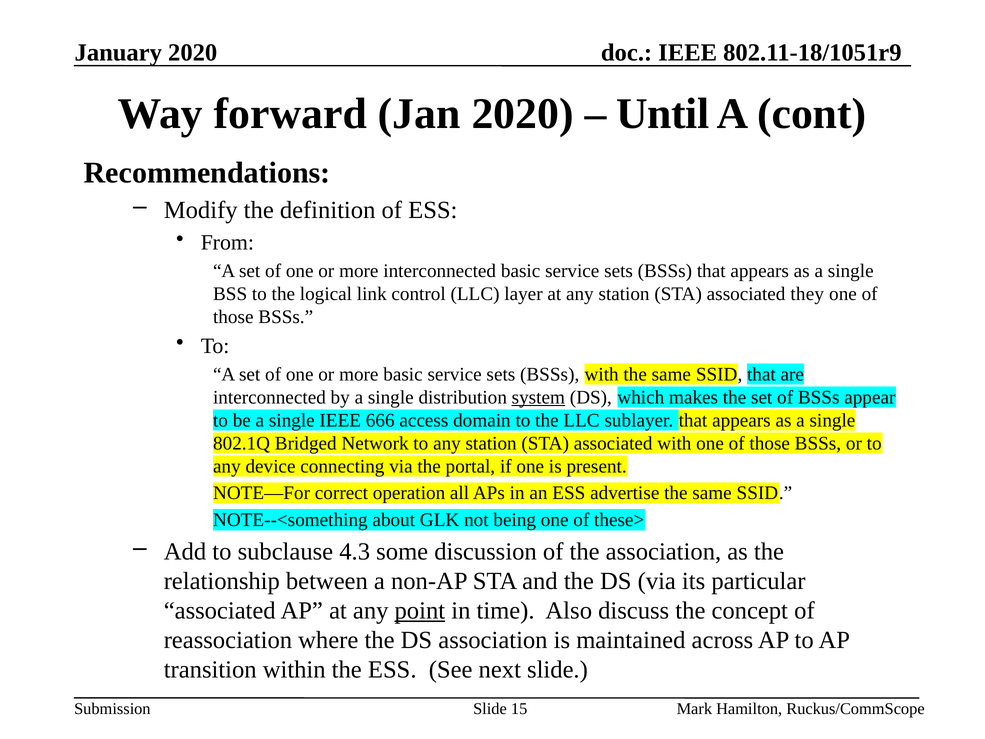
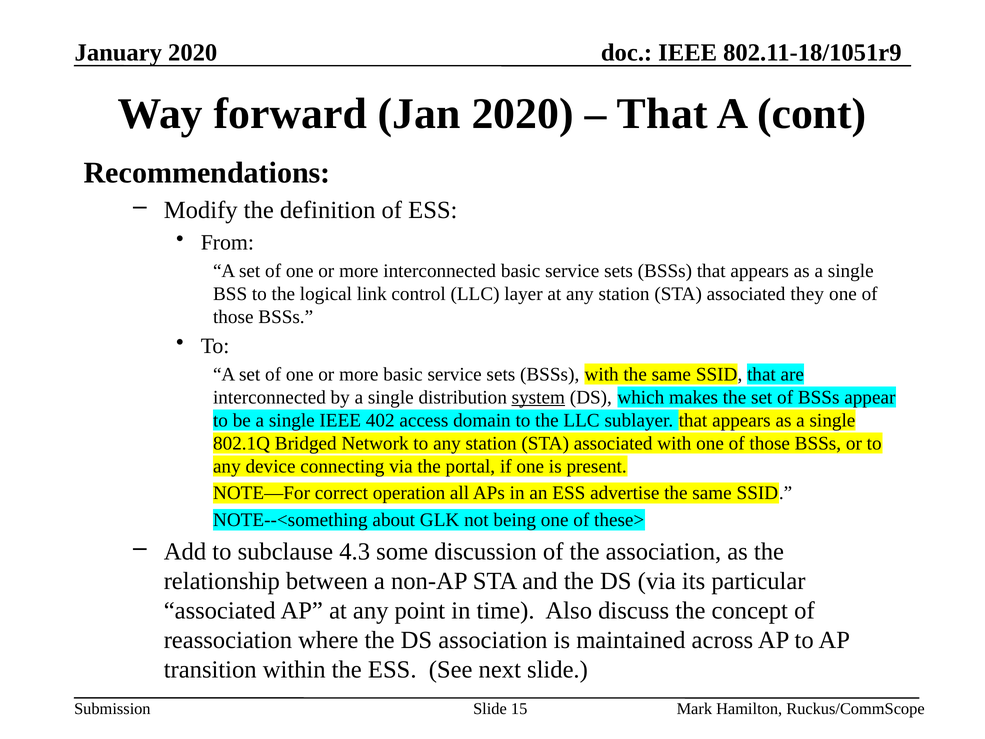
Until: Until -> That (662, 114)
666: 666 -> 402 (380, 420)
point underline: present -> none (420, 610)
